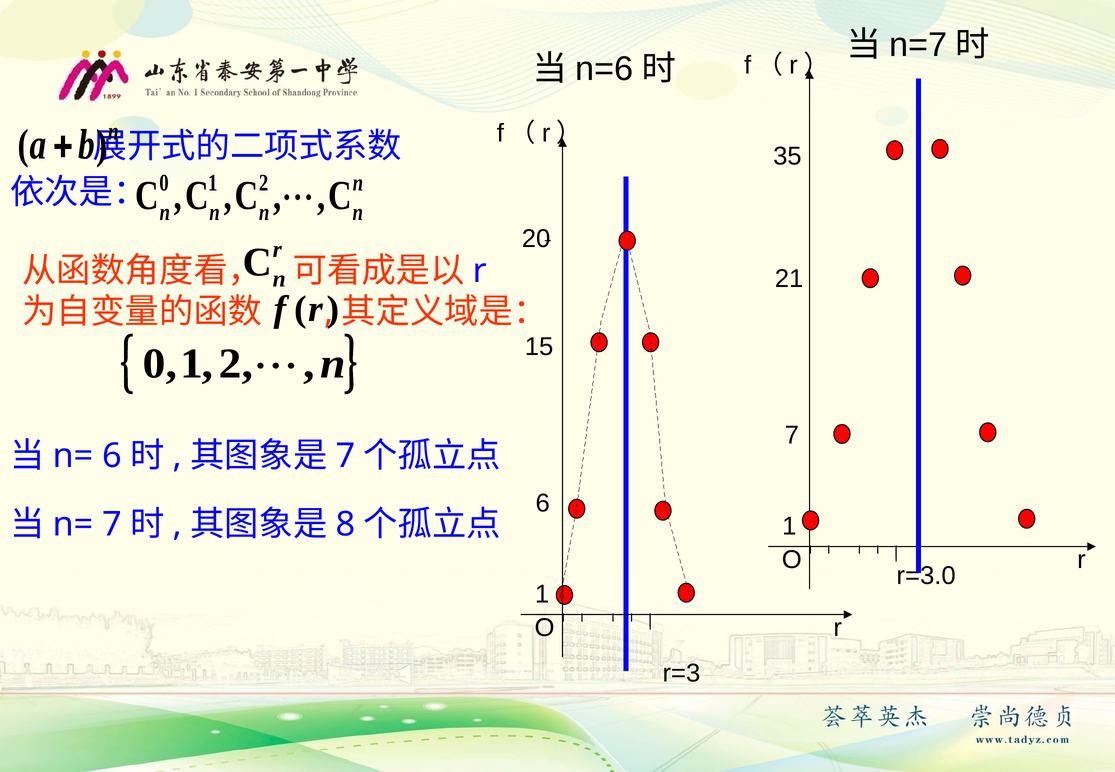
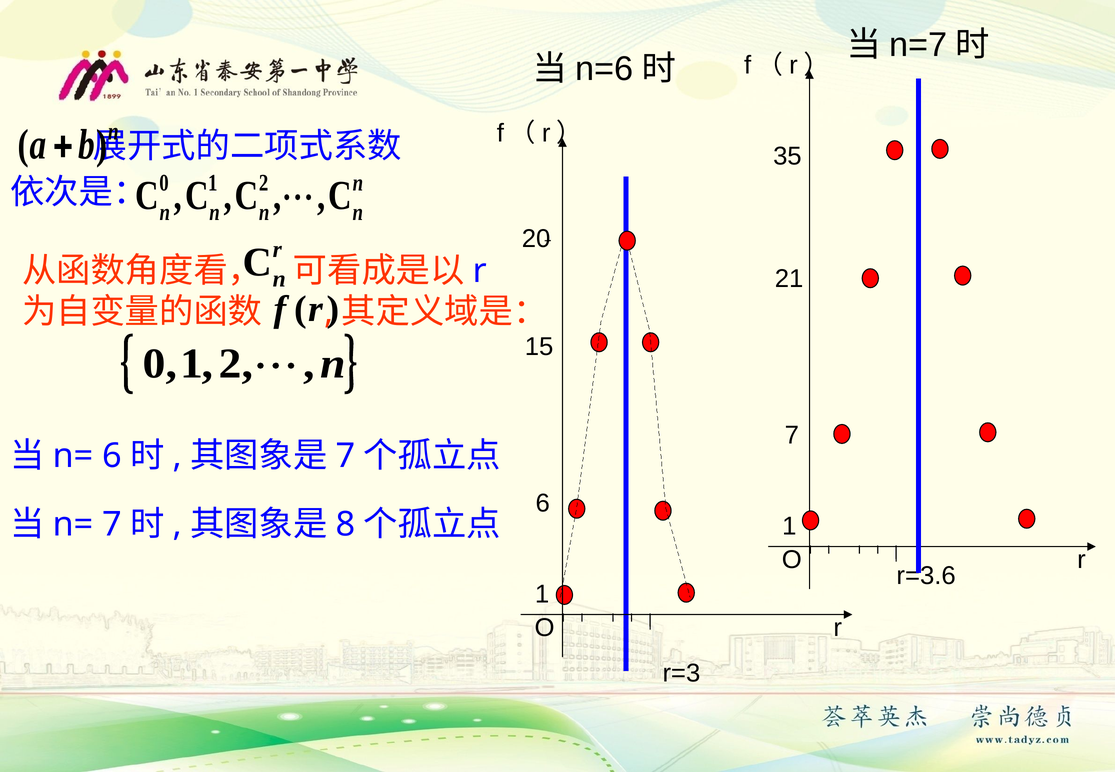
r=3.0: r=3.0 -> r=3.6 (926, 576)
